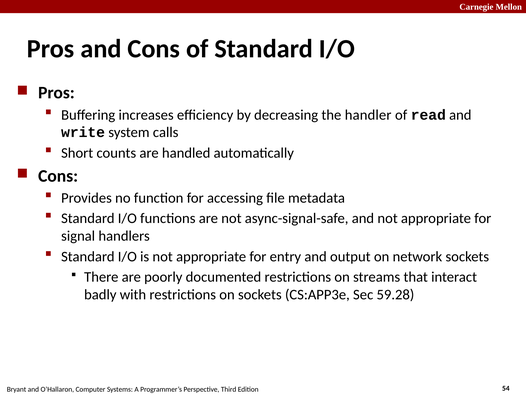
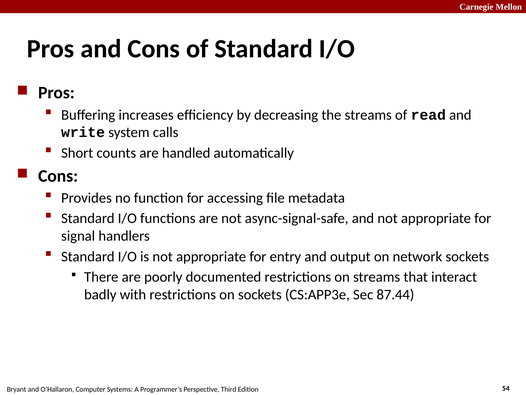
the handler: handler -> streams (368, 115)
59.28: 59.28 -> 87.44 (395, 294)
